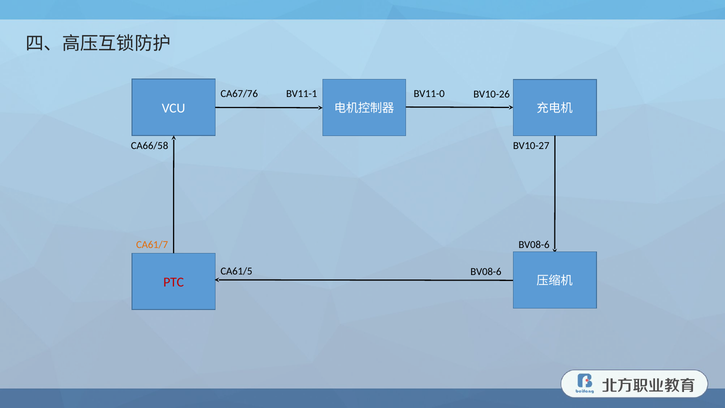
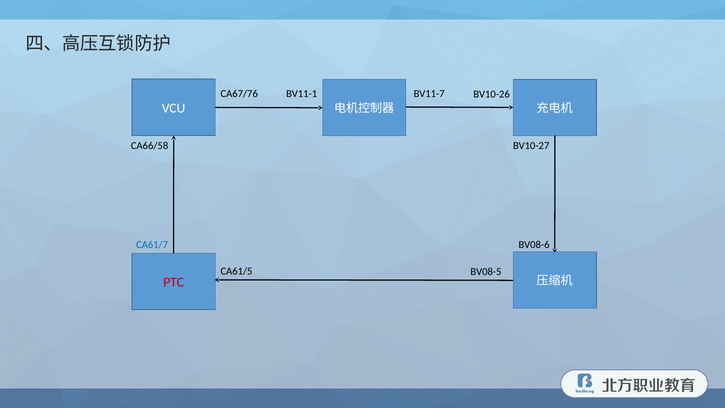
BV11-0: BV11-0 -> BV11-7 (429, 94)
CA61/7 colour: orange -> blue (152, 245)
BV08-6: BV08-6 -> BV08-5 (486, 272)
